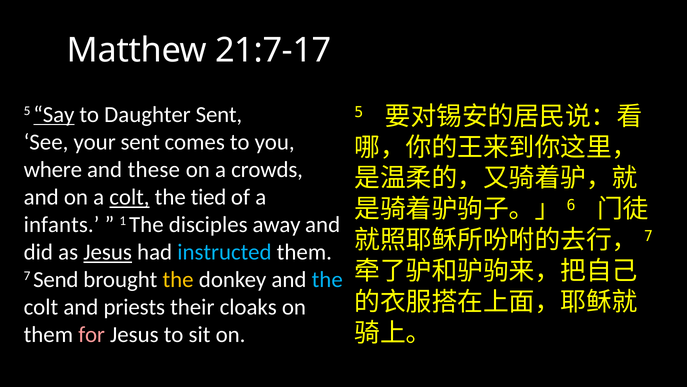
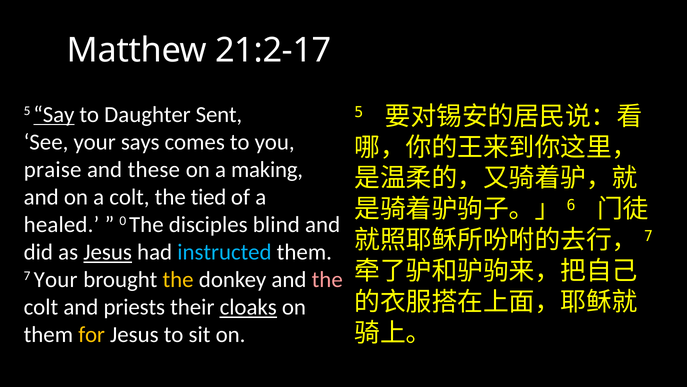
21:7-17: 21:7-17 -> 21:2-17 (273, 50)
your sent: sent -> says (140, 142)
where: where -> praise (53, 169)
crowds: crowds -> making (267, 169)
colt underline: present -> none (129, 197)
infants: infants -> healed (62, 224)
1: 1 -> 0 (123, 221)
away: away -> blind (276, 224)
7 Send: Send -> Your (56, 279)
the colour: light blue -> pink (327, 279)
cloaks underline: none -> present (248, 307)
for colour: pink -> yellow (92, 334)
